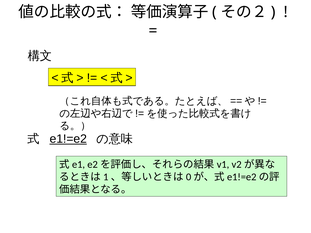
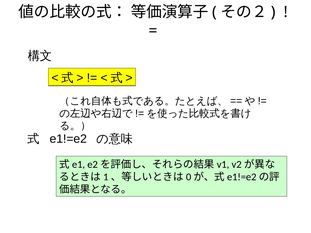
e1!=e2 underline: present -> none (68, 139)
